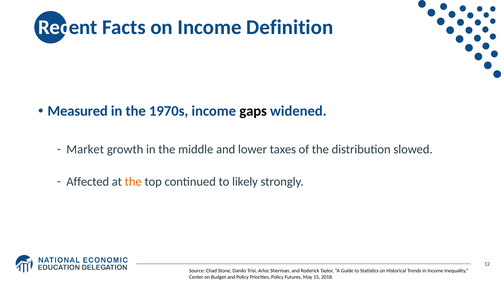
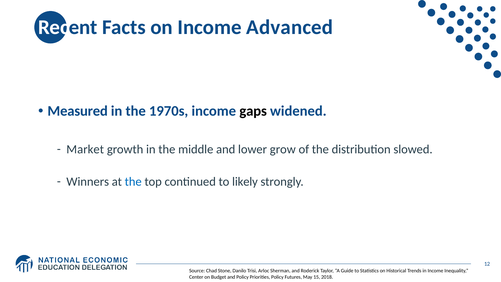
Definition: Definition -> Advanced (290, 27)
taxes: taxes -> grow (283, 149)
Affected: Affected -> Winners (88, 182)
the colour: orange -> blue (133, 182)
